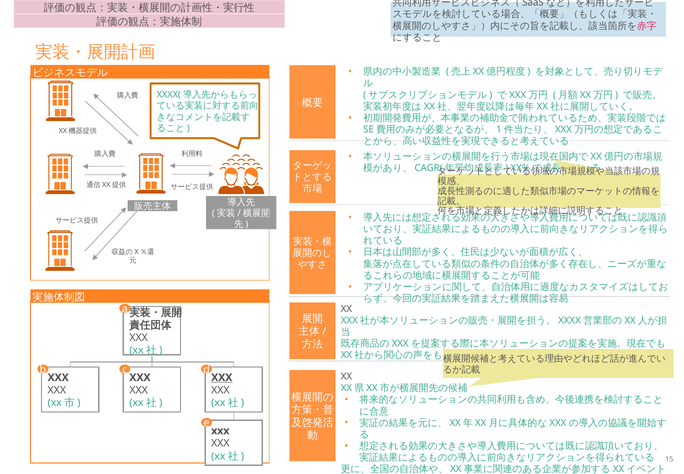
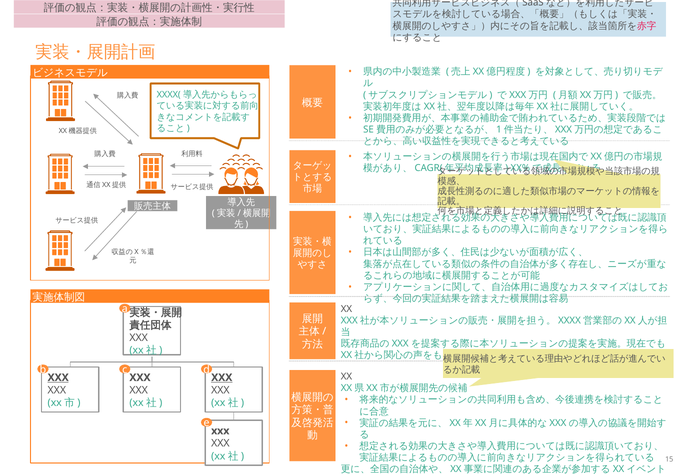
XXX underline: none -> present (58, 377)
